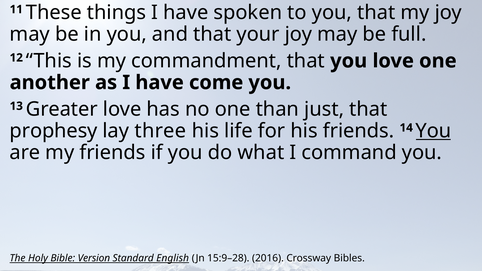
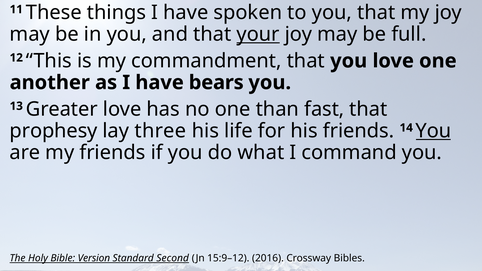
your underline: none -> present (258, 34)
come: come -> bears (216, 83)
just: just -> fast (324, 109)
English: English -> Second (173, 258)
15:9–28: 15:9–28 -> 15:9–12 (228, 258)
